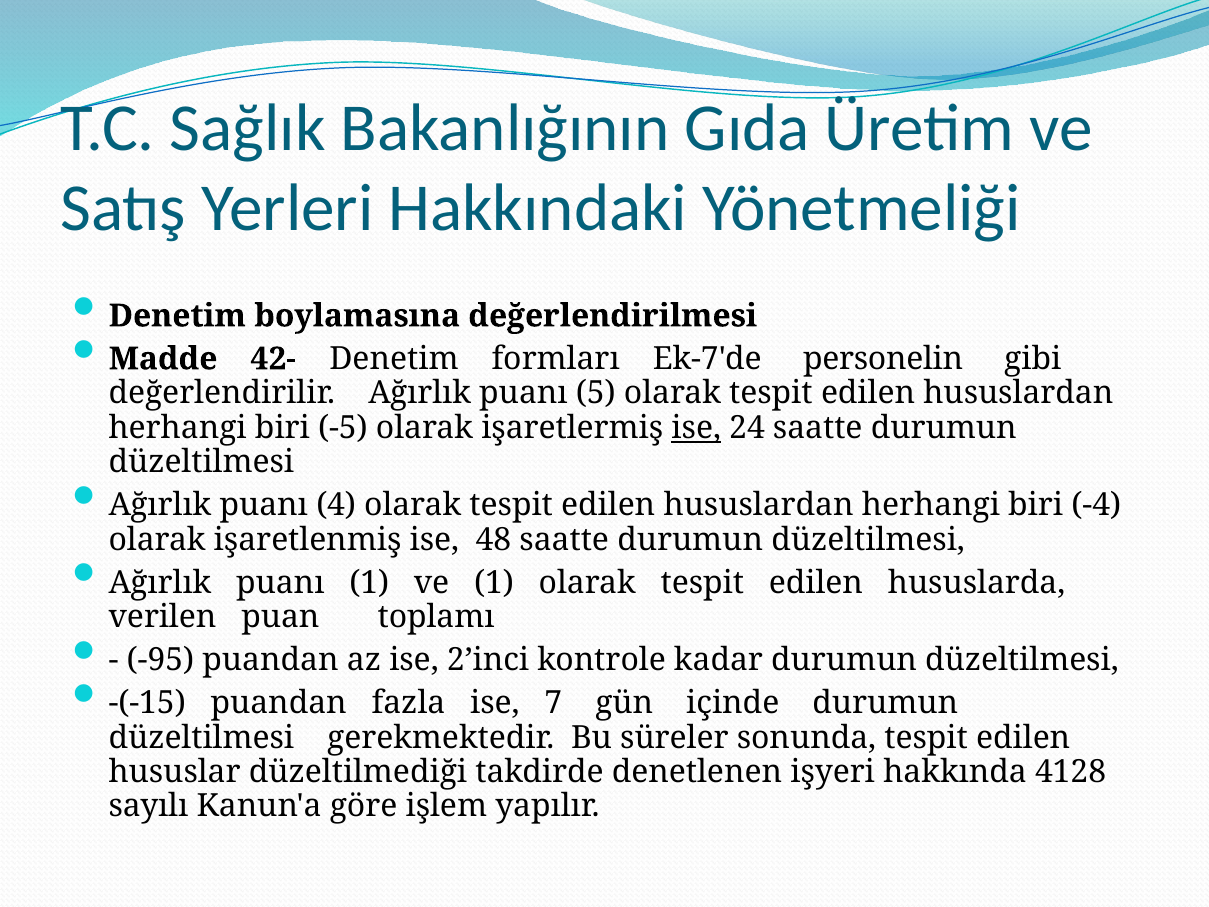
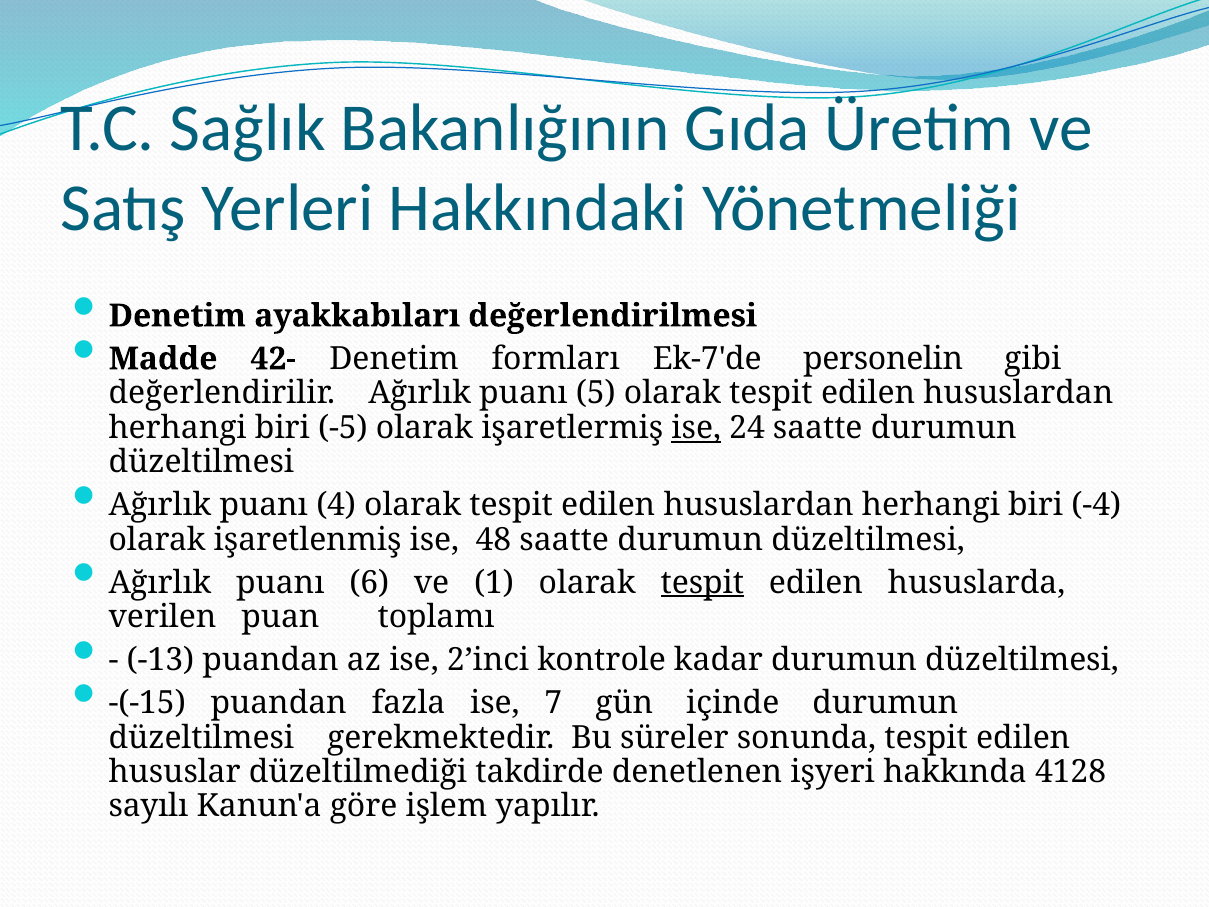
boylamasına: boylamasına -> ayakkabıları (357, 316)
puanı 1: 1 -> 6 (369, 583)
tespit underline: none -> present (702, 583)
-95: -95 -> -13 (160, 660)
